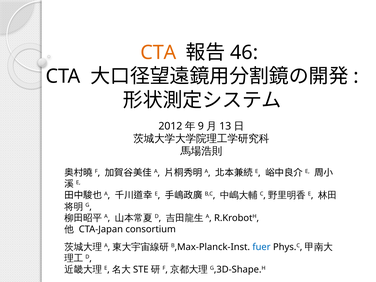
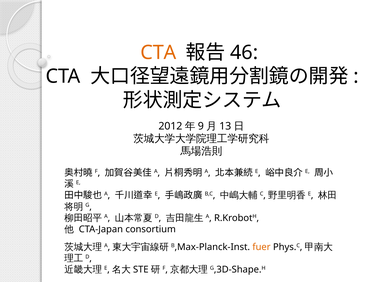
fuer colour: blue -> orange (262, 247)
